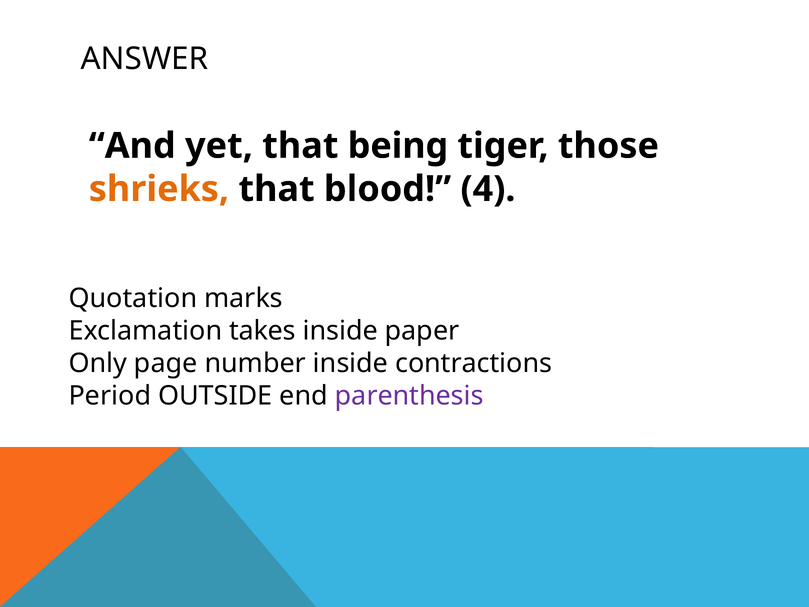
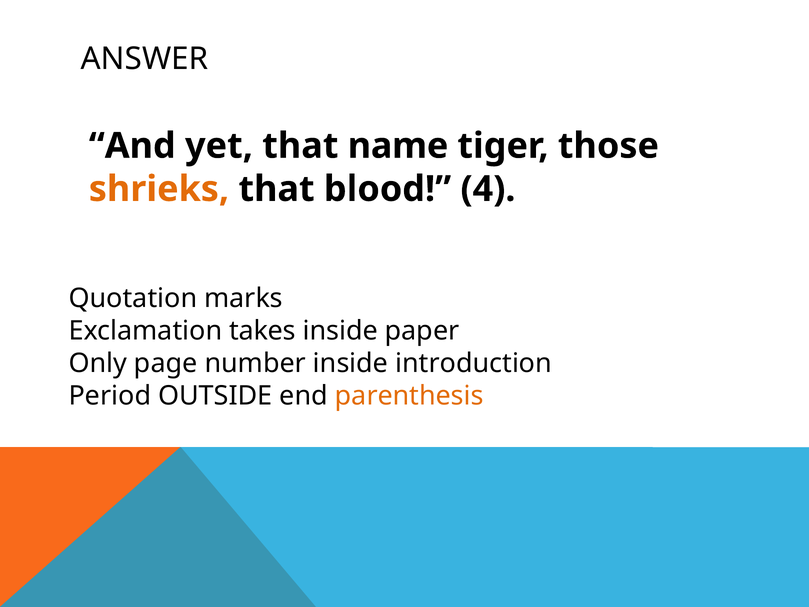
being: being -> name (398, 146)
contractions: contractions -> introduction (474, 363)
parenthesis colour: purple -> orange (409, 396)
